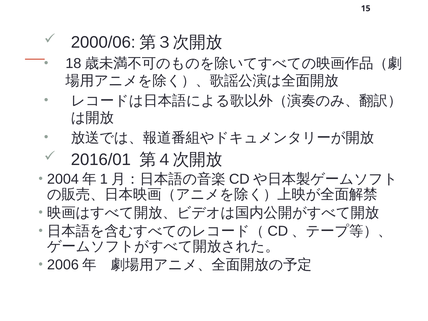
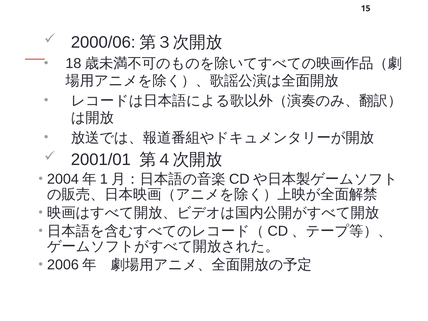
2016/01: 2016/01 -> 2001/01 (101, 160)
